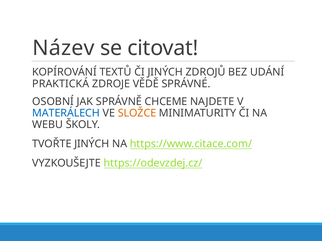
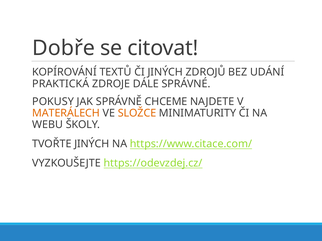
Název: Název -> Dobře (64, 48)
VĚDĚ: VĚDĚ -> DÁLE (146, 84)
OSOBNÍ: OSOBNÍ -> POKUSY (53, 102)
MATERÁLECH colour: blue -> orange (66, 113)
